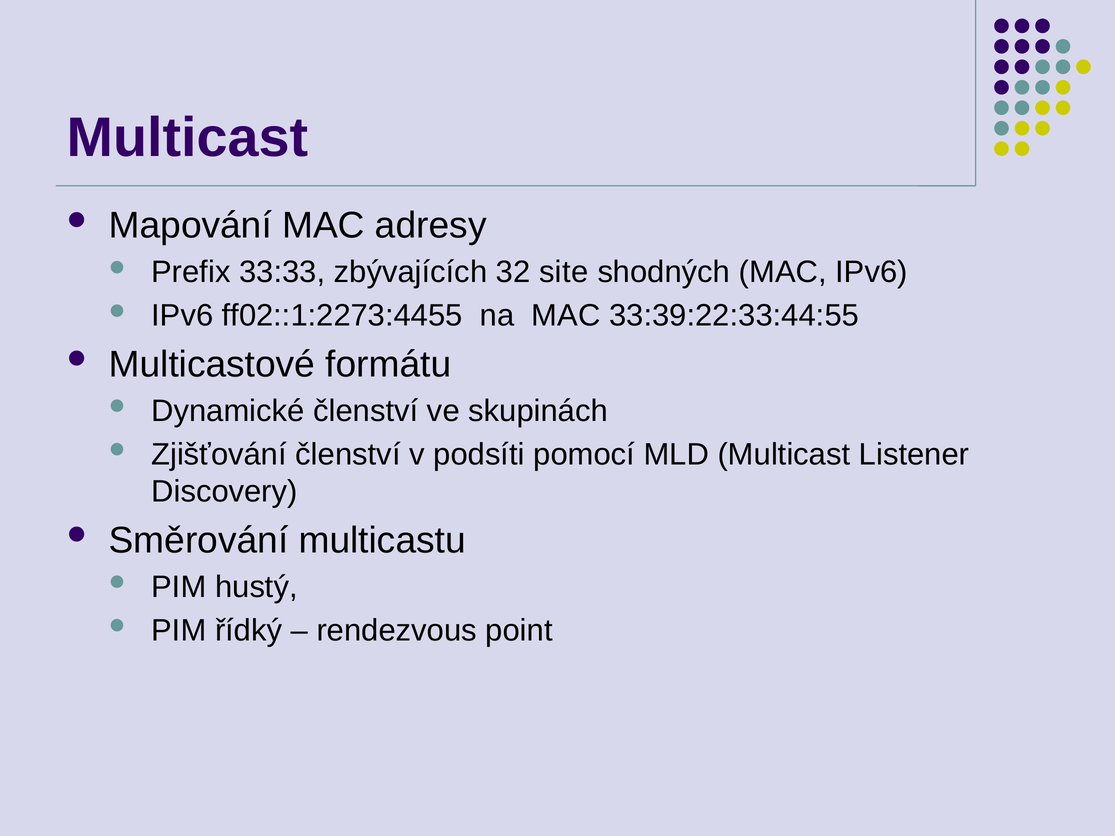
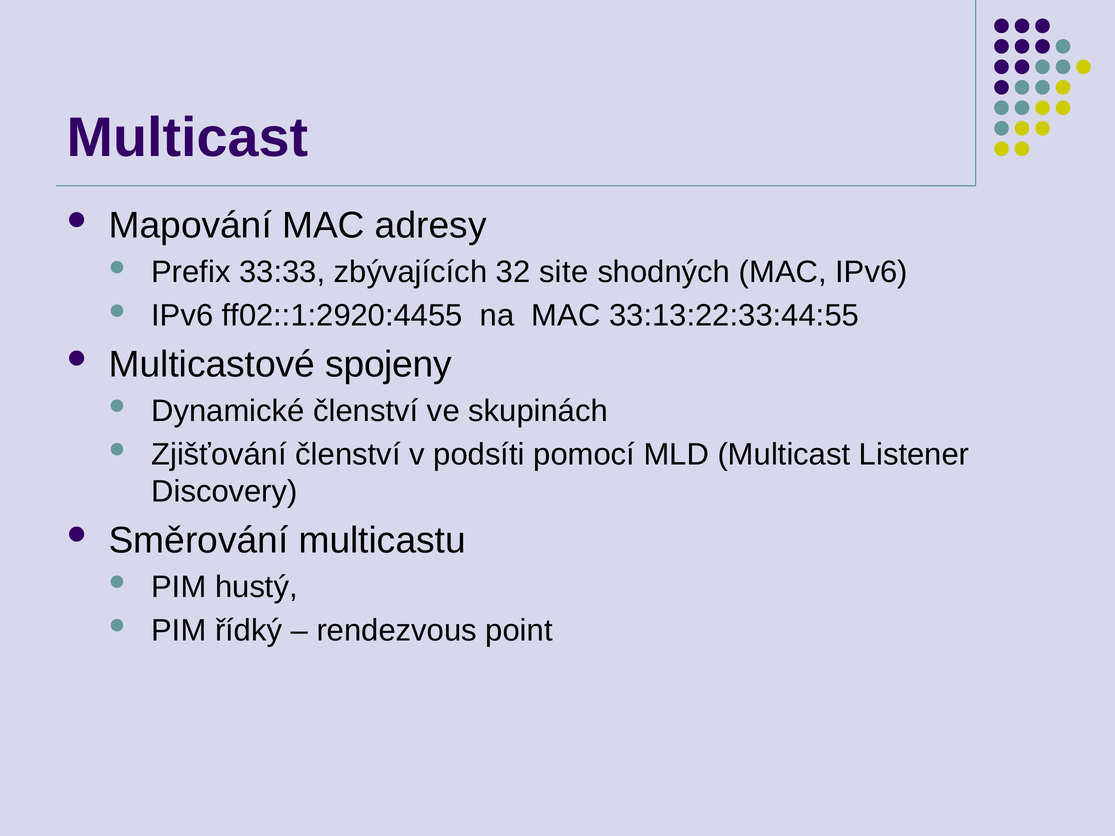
ff02::1:2273:4455: ff02::1:2273:4455 -> ff02::1:2920:4455 (342, 316)
33:39:22:33:44:55: 33:39:22:33:44:55 -> 33:13:22:33:44:55 (734, 316)
formátu: formátu -> spojeny (389, 364)
